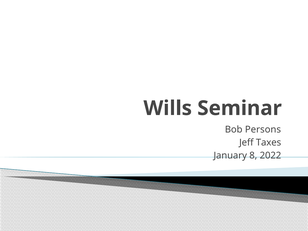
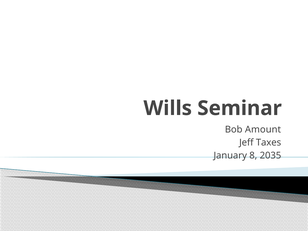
Persons: Persons -> Amount (263, 129)
2022: 2022 -> 2035 (270, 155)
